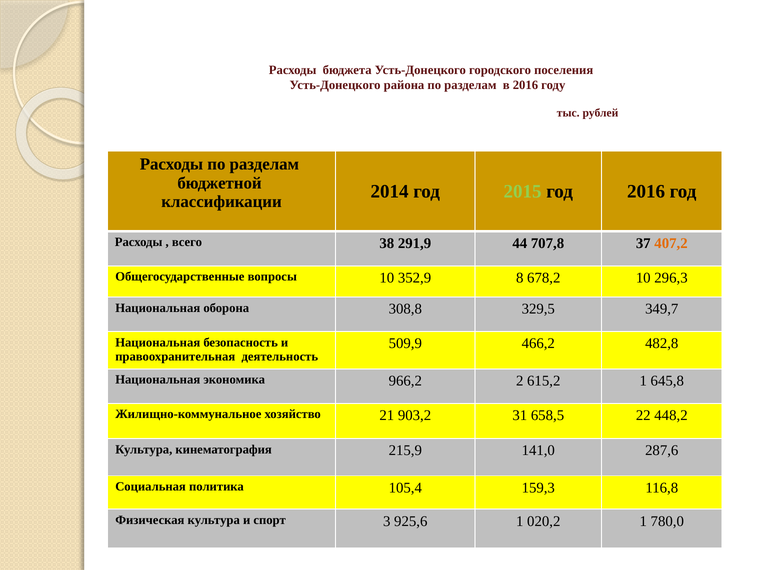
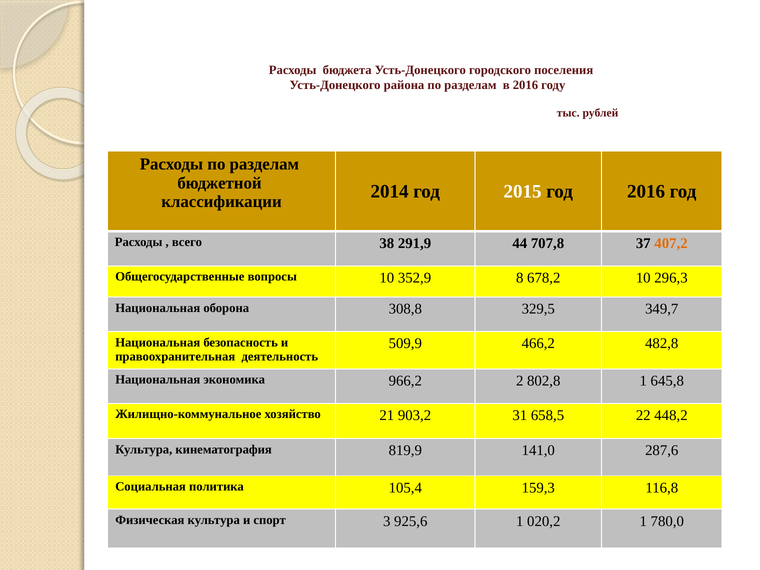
2015 colour: light green -> white (523, 191)
615,2: 615,2 -> 802,8 (544, 381)
215,9: 215,9 -> 819,9 (405, 451)
